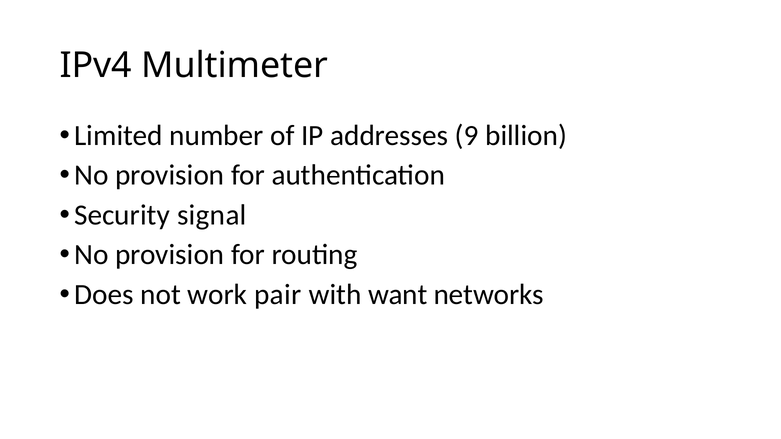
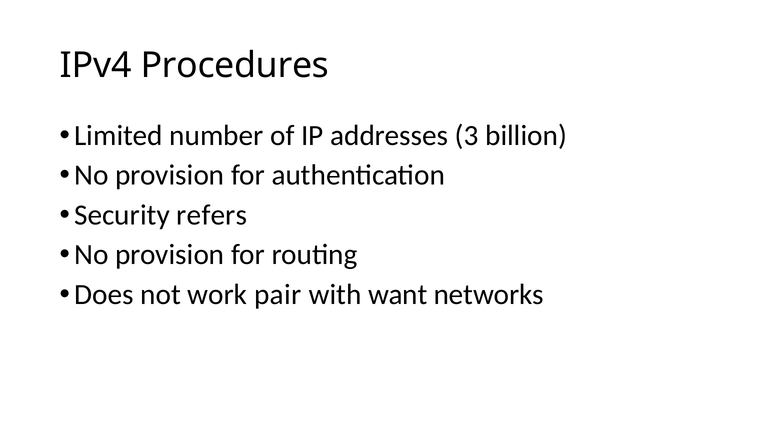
Multimeter: Multimeter -> Procedures (235, 66)
9: 9 -> 3 (467, 136)
signal: signal -> refers (212, 215)
